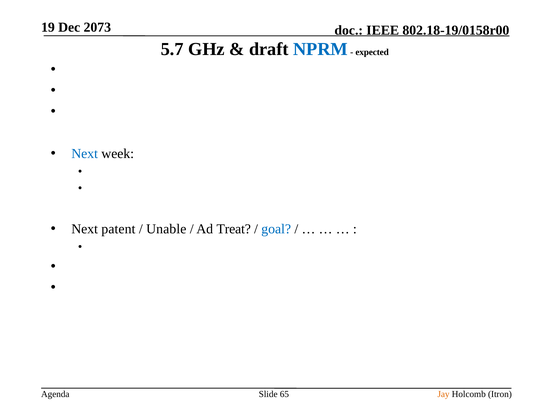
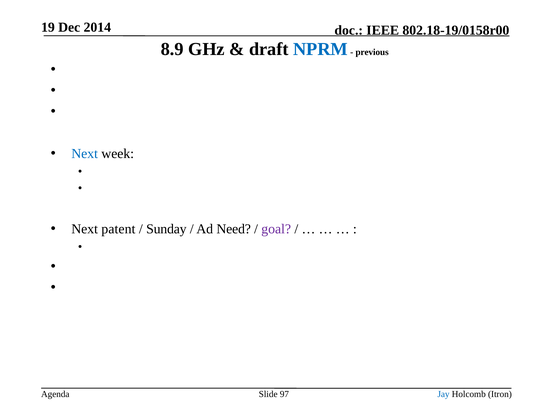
2073: 2073 -> 2014 (97, 27)
5.7: 5.7 -> 8.9 (172, 49)
expected: expected -> previous (372, 52)
Unable: Unable -> Sunday (166, 229)
Treat: Treat -> Need (234, 229)
goal colour: blue -> purple (276, 229)
65: 65 -> 97 (284, 394)
Jay colour: orange -> blue (443, 394)
